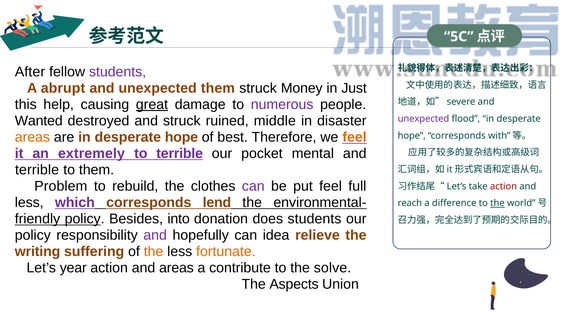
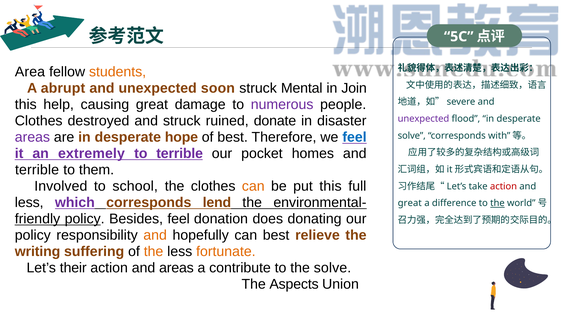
After: After -> Area (30, 72)
students colour: purple -> orange (118, 72)
unexpected them: them -> soon (218, 88)
Money: Money -> Mental (302, 88)
Just: Just -> Join (354, 88)
great underline: present -> none (152, 104)
Wanted: Wanted -> Clothes (39, 121)
middle: middle -> donate (275, 121)
areas colour: orange -> purple (32, 137)
feel colour: orange -> blue (354, 137)
hope: hope -> solve (412, 136)
mental: mental -> homes (313, 153)
Problem: Problem -> Involved (61, 186)
rebuild: rebuild -> school (135, 186)
can colour: purple -> orange (253, 186)
put feel: feel -> this (331, 186)
reach: reach -> great (410, 203)
Besides into: into -> feel (179, 219)
does students: students -> donating (315, 219)
and colour: purple -> orange (155, 235)
can idea: idea -> best (276, 235)
year: year -> their (73, 267)
